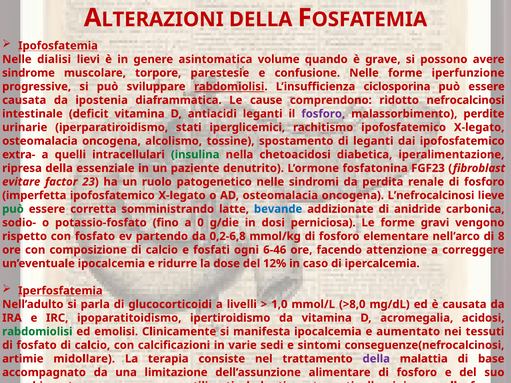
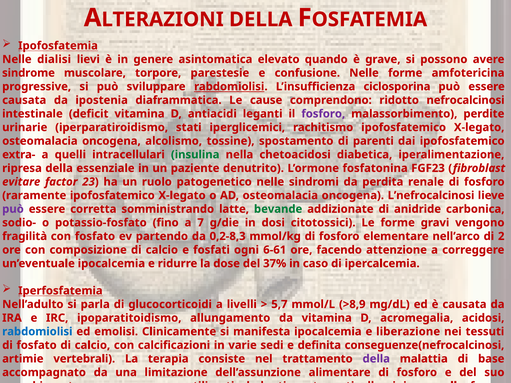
volume: volume -> elevato (279, 59)
iperfunzione: iperfunzione -> amfotericina (468, 73)
di leganti: leganti -> parenti (373, 141)
imperfetta: imperfetta -> raramente (34, 196)
può colour: green -> purple (13, 209)
bevande colour: blue -> green (278, 209)
0: 0 -> 7 (201, 223)
perniciosa: perniciosa -> citotossici (323, 223)
rispetto: rispetto -> fragilità (25, 236)
0,2-6,8: 0,2-6,8 -> 0,2-8,3 (228, 236)
8: 8 -> 2 (501, 236)
6-46: 6-46 -> 6-61 (275, 250)
12%: 12% -> 37% (275, 264)
1,0: 1,0 -> 5,7 (279, 305)
>8,0: >8,0 -> >8,9 (352, 305)
ipertiroidismo: ipertiroidismo -> allungamento (230, 318)
rabdomiolisi colour: green -> blue (37, 332)
aumentato: aumentato -> liberazione (408, 332)
sintomi: sintomi -> definita (319, 345)
midollare: midollare -> vertebrali (84, 359)
